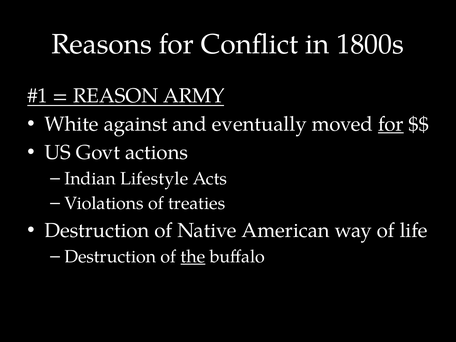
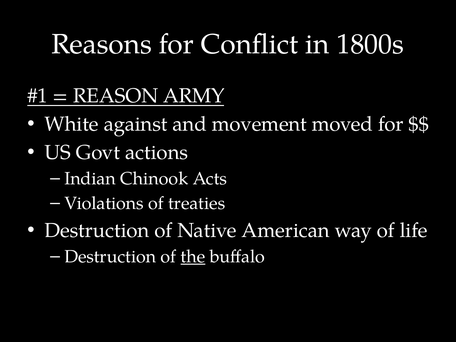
eventually: eventually -> movement (259, 124)
for underline: present -> none (391, 124)
Lifestyle: Lifestyle -> Chinook (154, 179)
